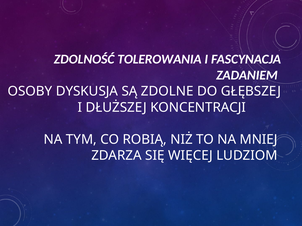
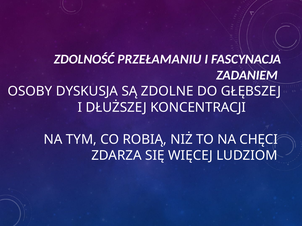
TOLEROWANIA: TOLEROWANIA -> PRZEŁAMANIU (159, 59)
MNIEJ: MNIEJ -> CHĘCI (259, 140)
